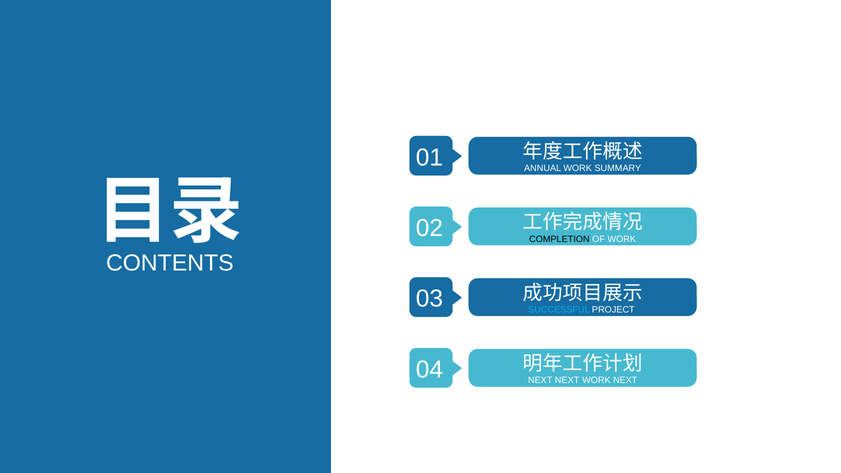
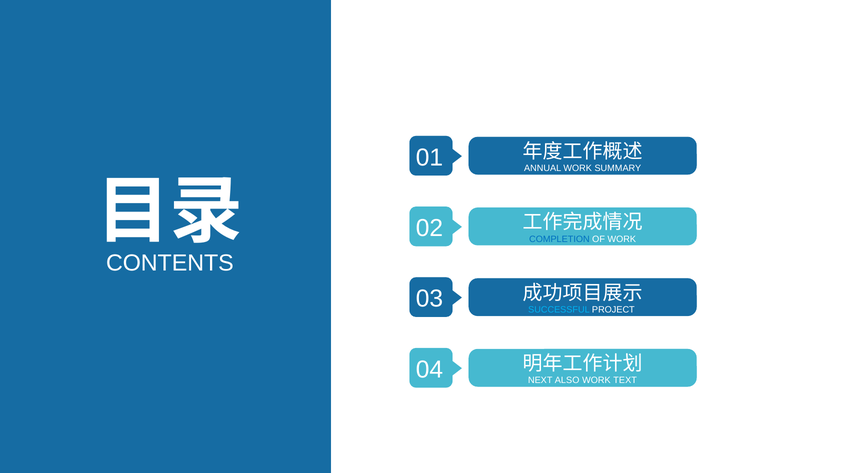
COMPLETION colour: black -> blue (559, 239)
NEXT NEXT: NEXT -> ALSO (567, 380)
WORK NEXT: NEXT -> TEXT (625, 380)
